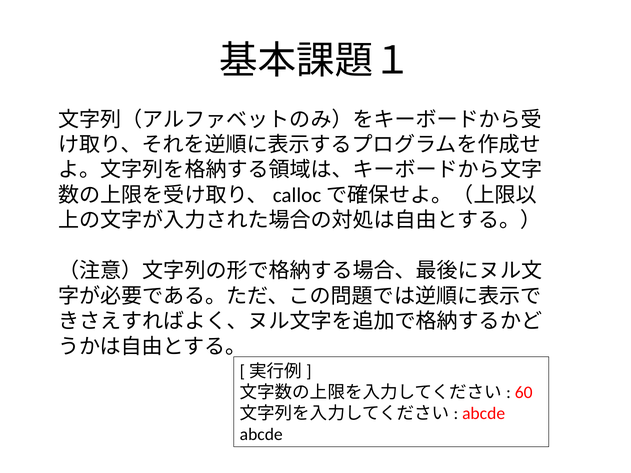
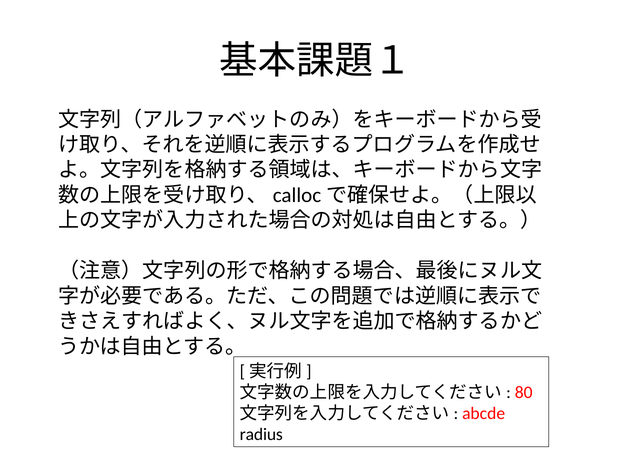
60: 60 -> 80 (524, 393)
abcde: abcde -> radius (261, 435)
